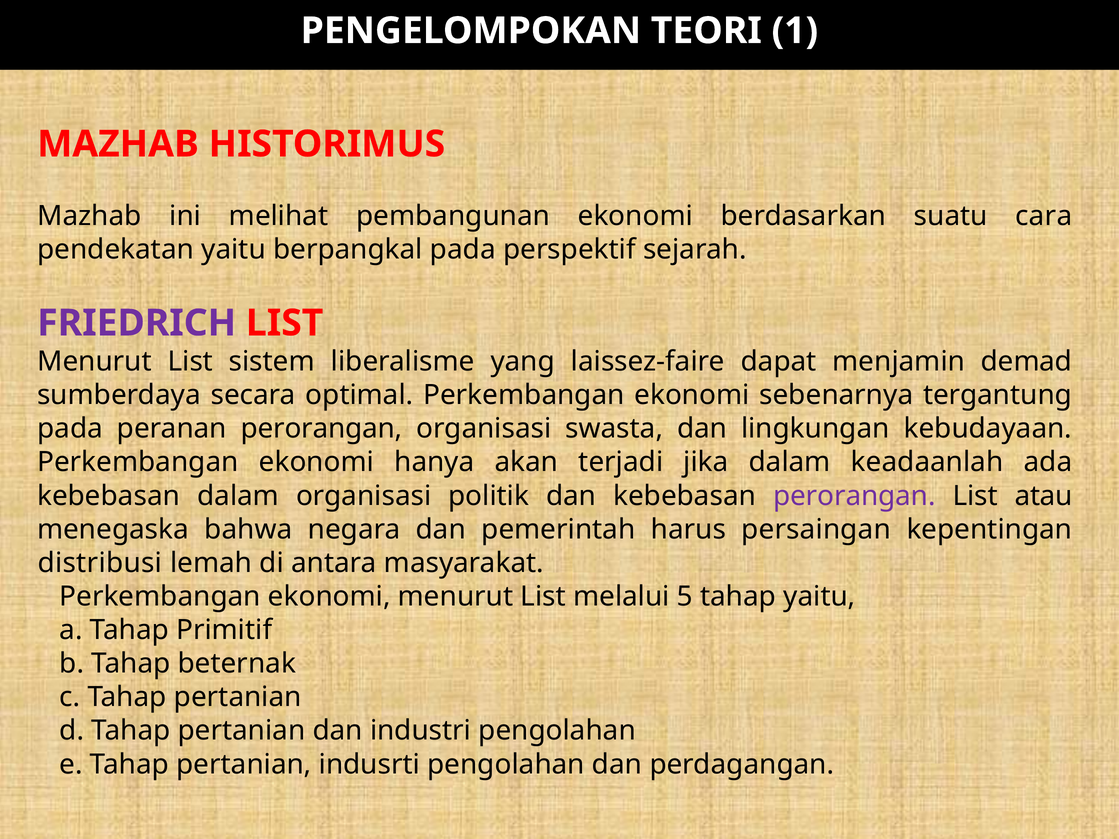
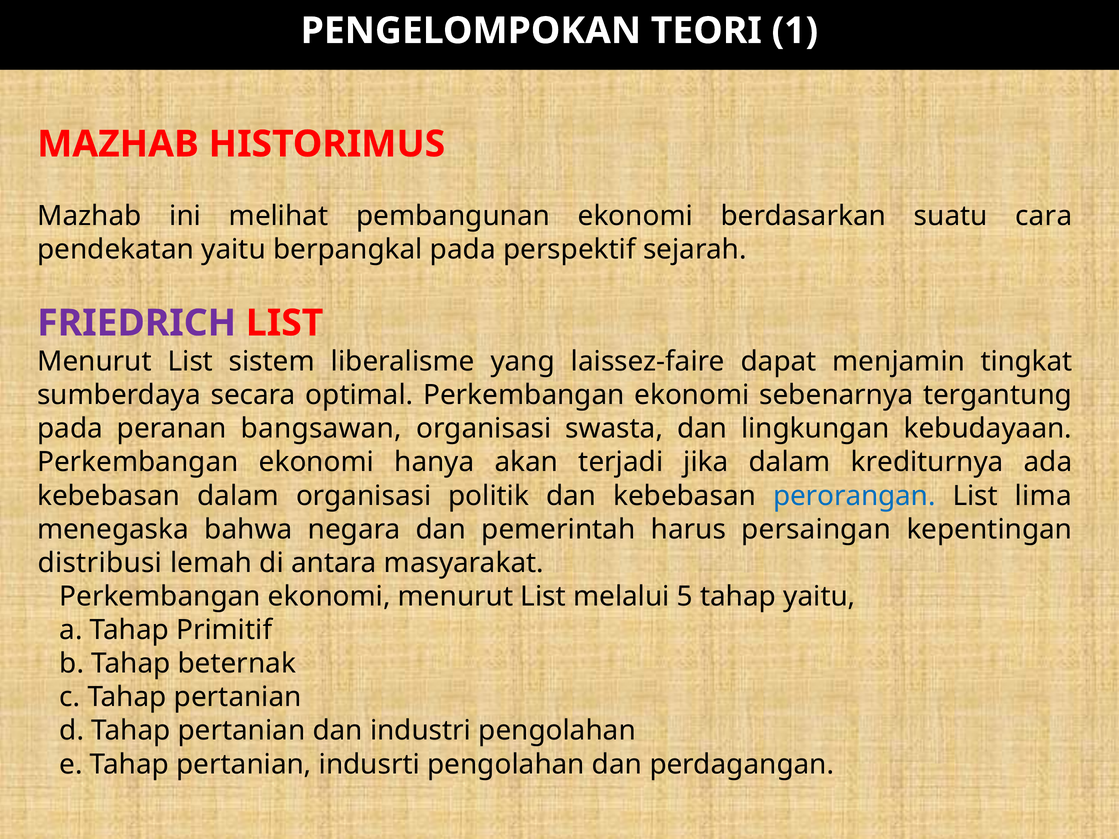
demad: demad -> tingkat (1027, 362)
peranan perorangan: perorangan -> bangsawan (321, 429)
keadaanlah: keadaanlah -> krediturnya (927, 462)
perorangan colour: purple -> blue (854, 496)
atau: atau -> lima (1043, 496)
